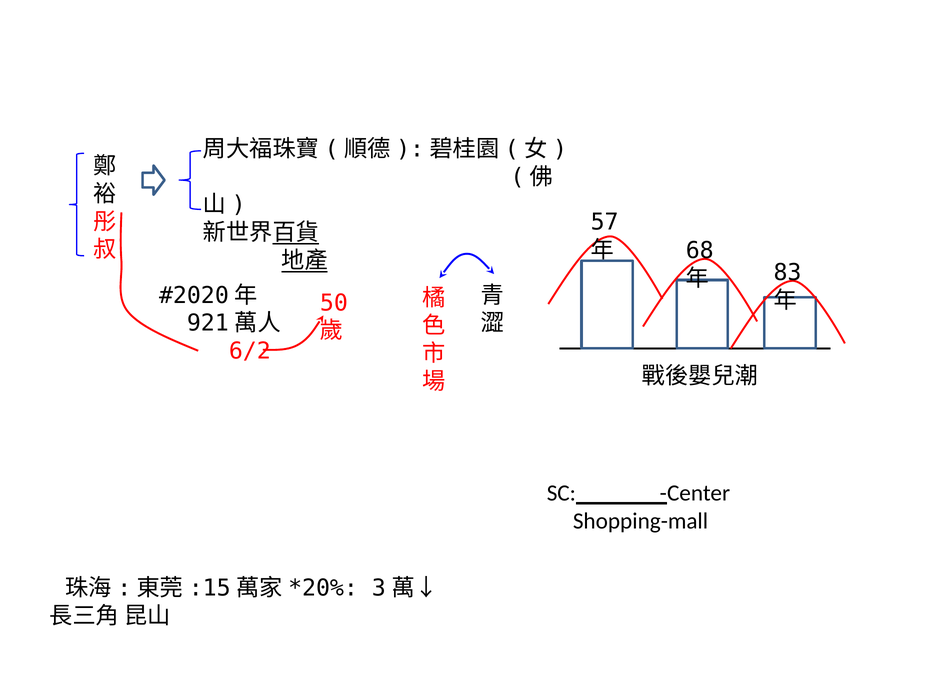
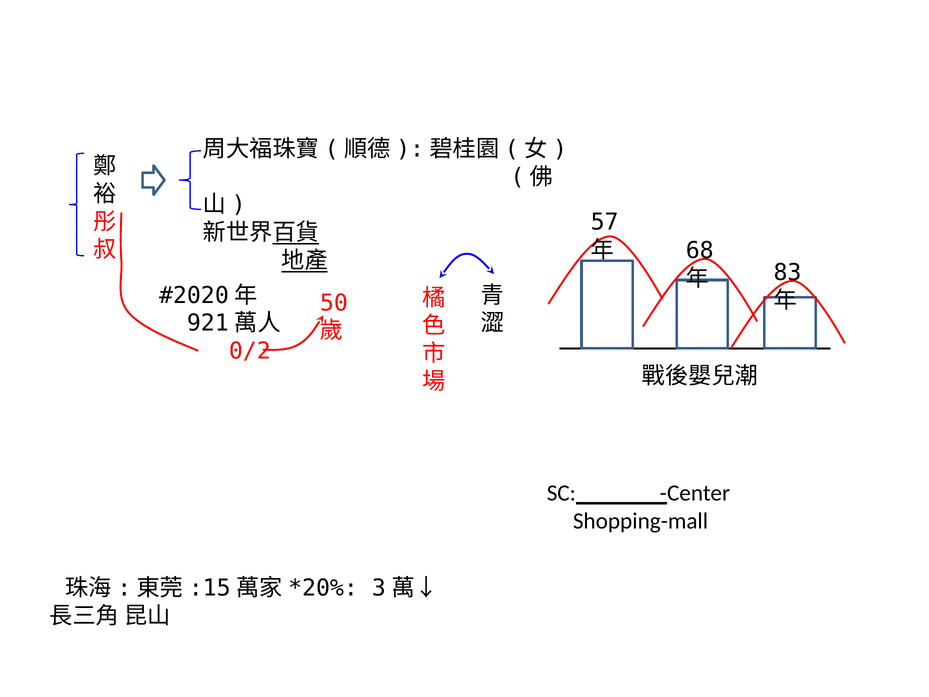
6/2: 6/2 -> 0/2 (250, 351)
